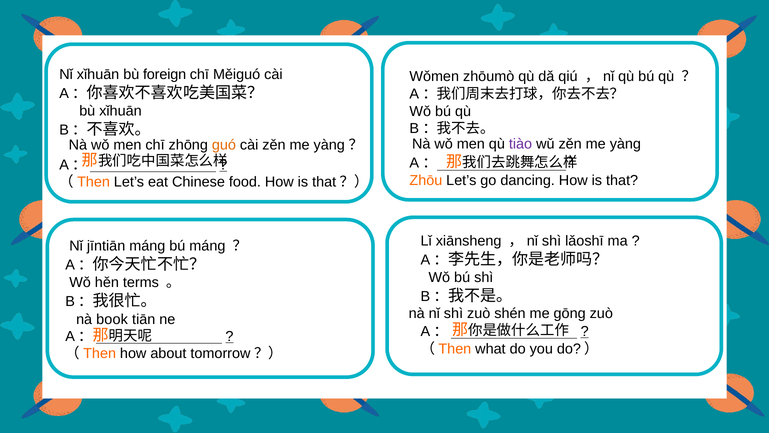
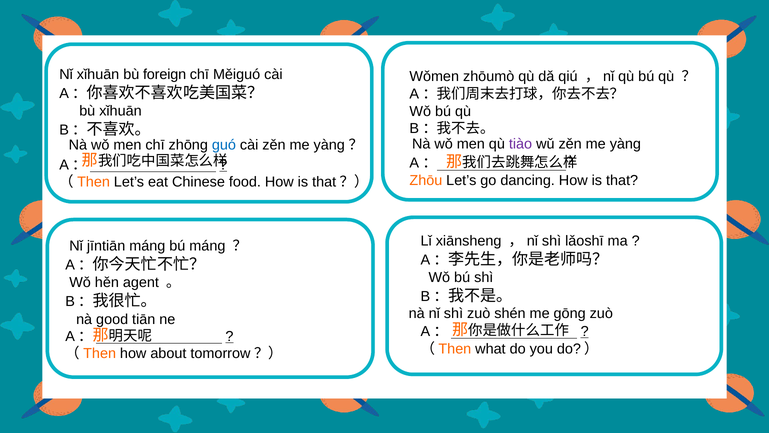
guó colour: orange -> blue (224, 145)
terms: terms -> agent (141, 282)
book: book -> good (112, 319)
